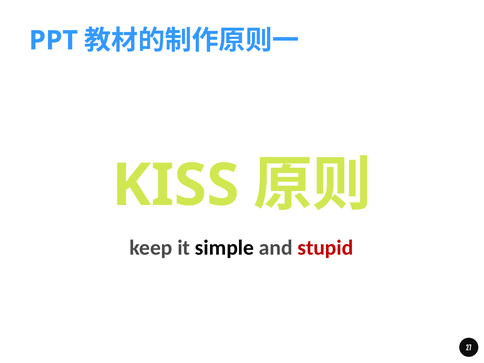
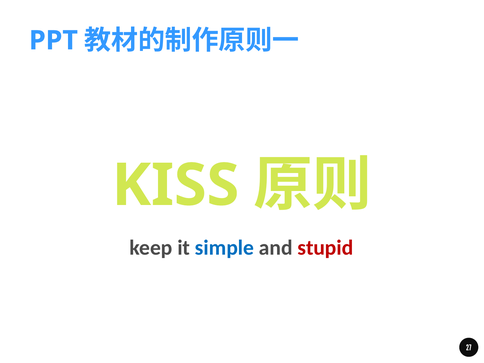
simple colour: black -> blue (224, 248)
